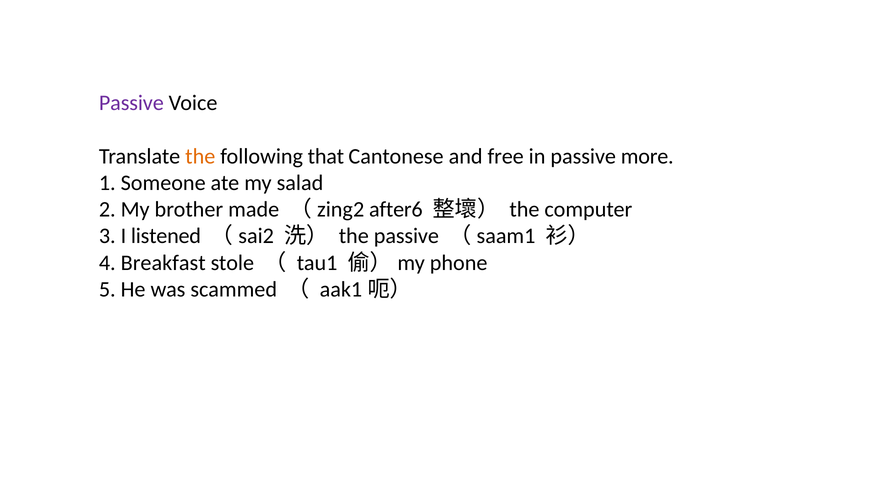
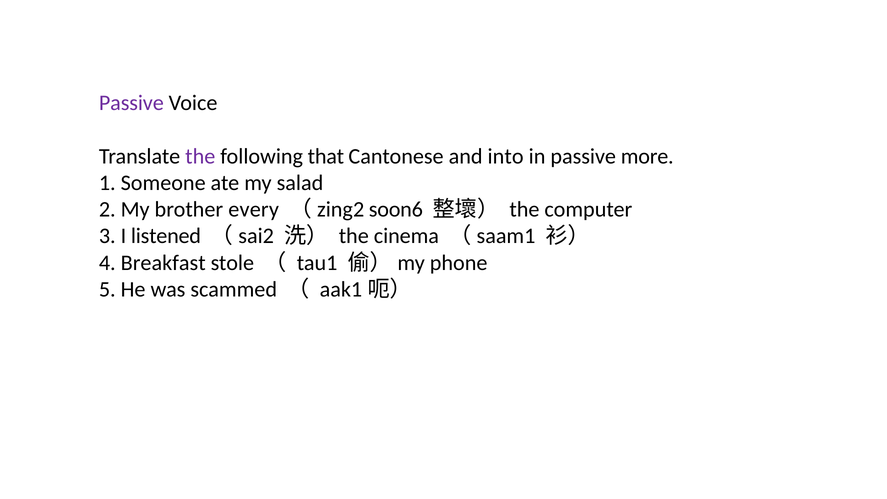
the colour: orange -> purple (200, 156)
free: free -> into (506, 156)
made: made -> every (254, 209)
after6: after6 -> soon6 (396, 209)
the passive: passive -> cinema (406, 236)
